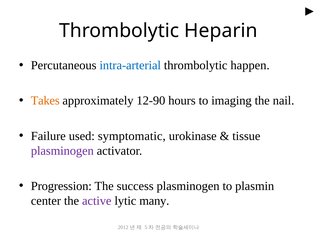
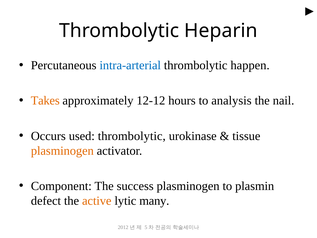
12-90: 12-90 -> 12-12 (151, 101)
imaging: imaging -> analysis (231, 101)
Failure: Failure -> Occurs (48, 136)
used symptomatic: symptomatic -> thrombolytic (132, 136)
plasminogen colour: purple -> orange (62, 151)
Progression: Progression -> Component (61, 186)
center: center -> defect (46, 201)
active colour: purple -> orange (97, 201)
